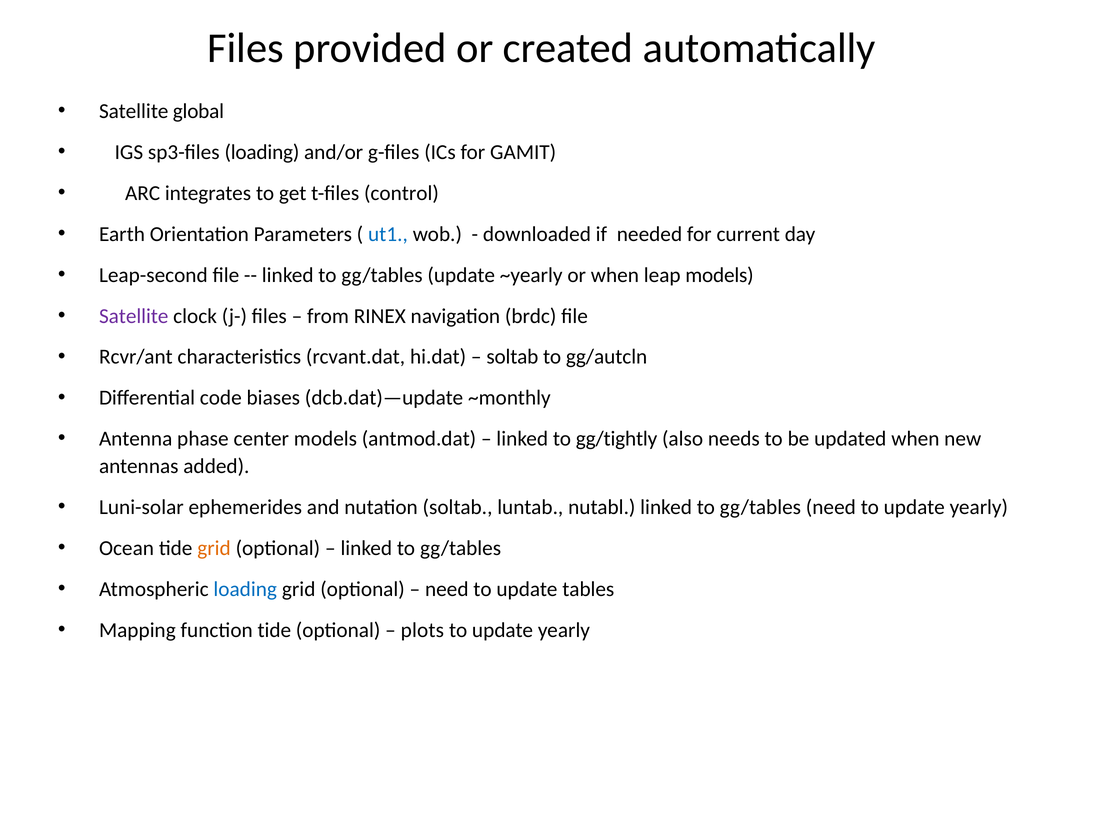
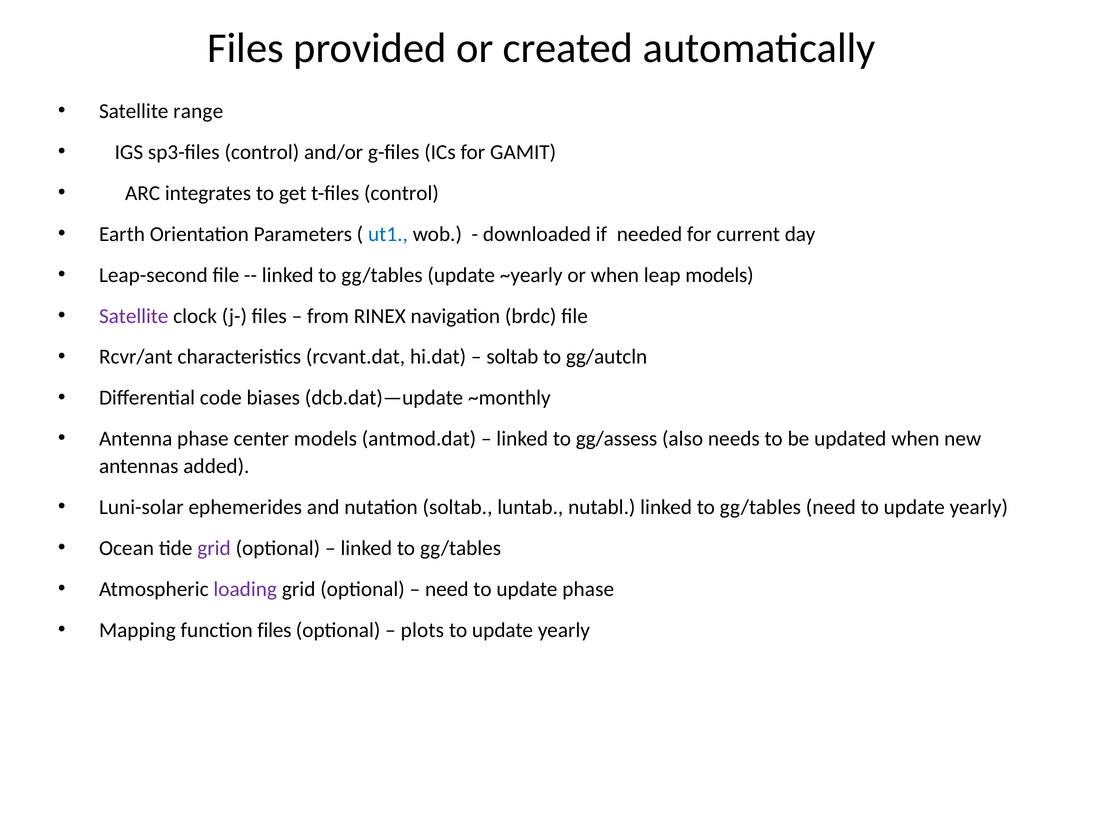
global: global -> range (198, 111)
sp3-files loading: loading -> control (262, 152)
gg/tightly: gg/tightly -> gg/assess (617, 439)
grid colour: orange -> purple (214, 548)
loading colour: blue -> purple (245, 589)
update tables: tables -> phase (588, 589)
function tide: tide -> files (274, 630)
